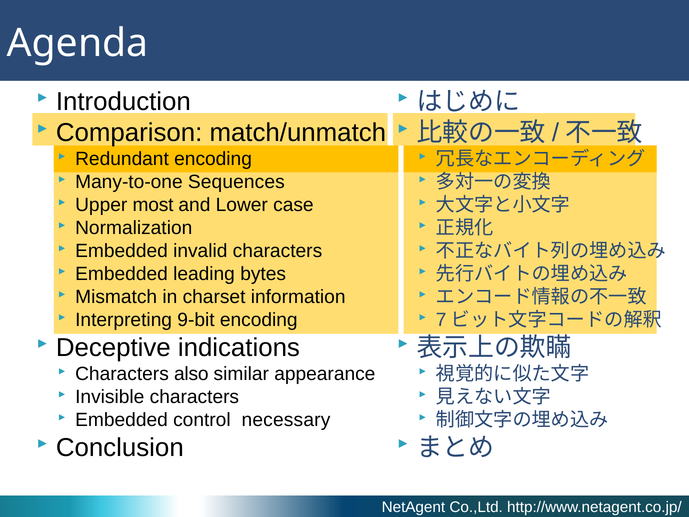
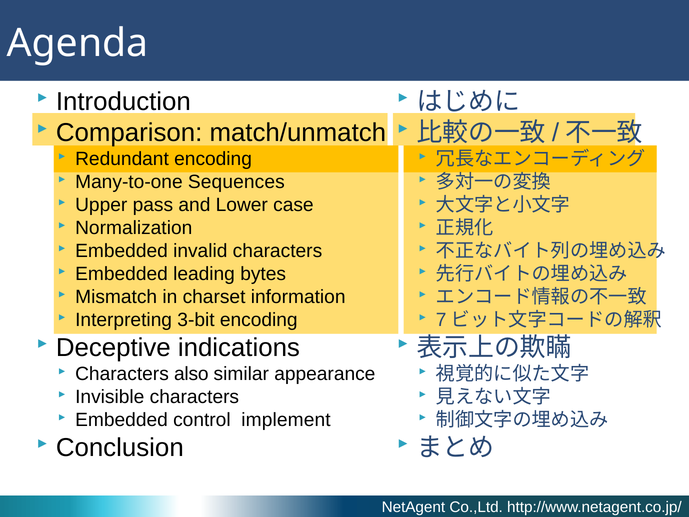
most: most -> pass (153, 205)
9-bit: 9-bit -> 3-bit (196, 320)
necessary: necessary -> implement (286, 420)
